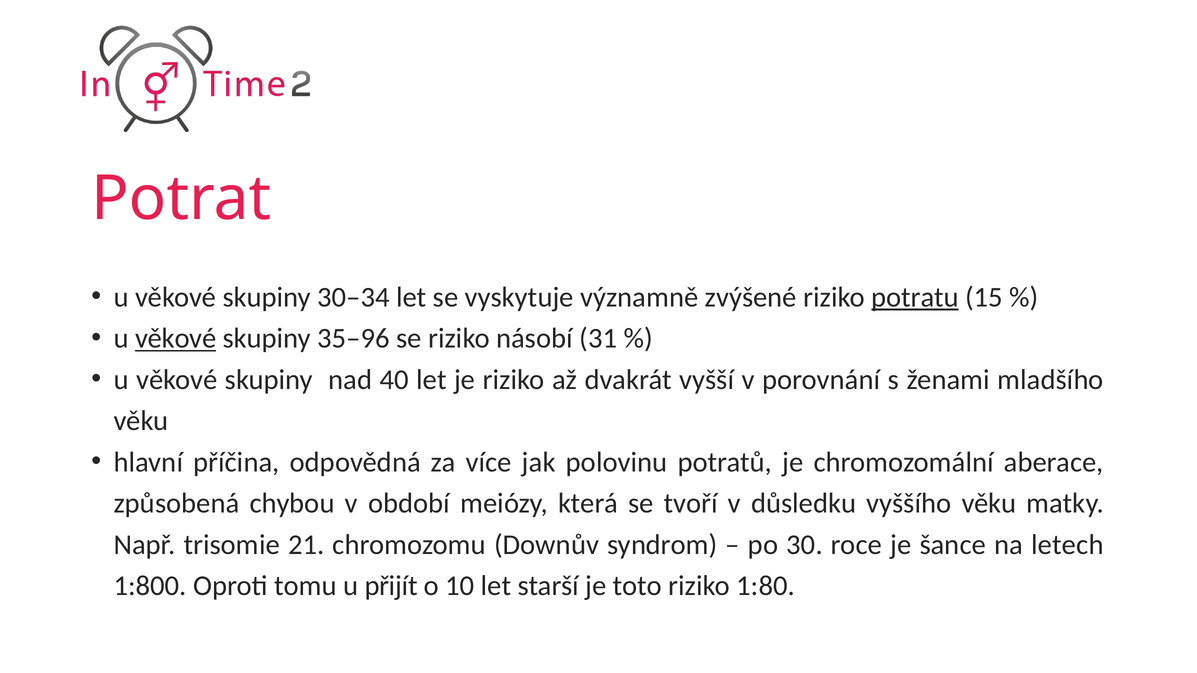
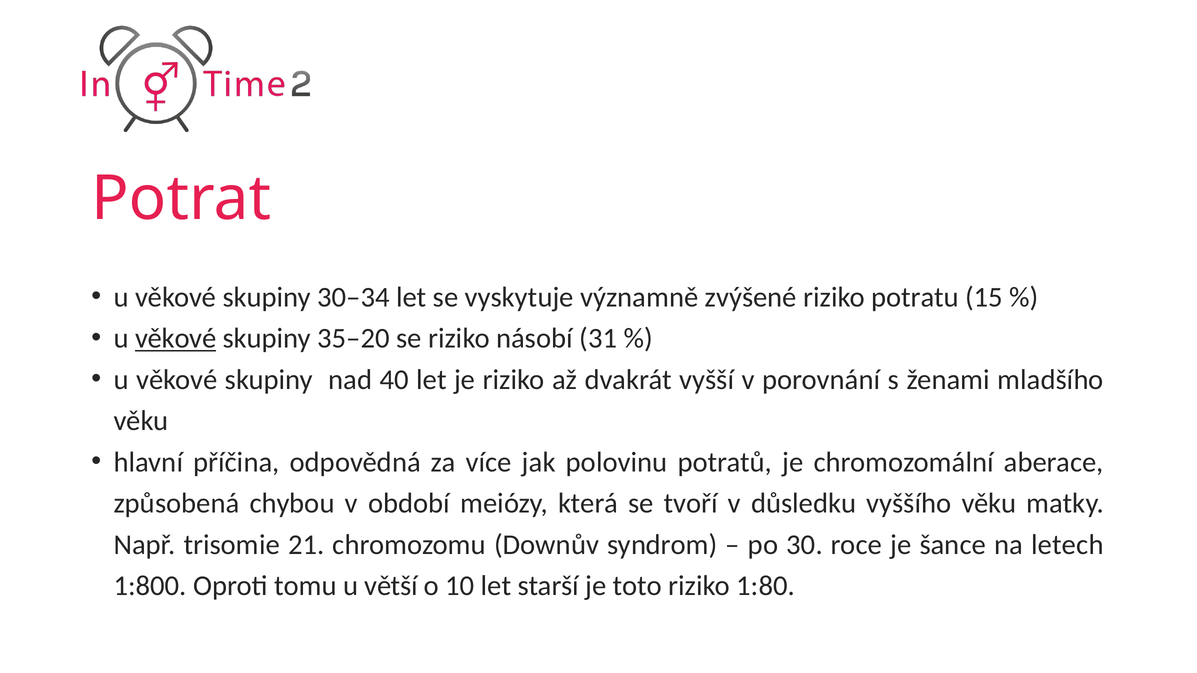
potratu underline: present -> none (915, 297)
35–96: 35–96 -> 35–20 (353, 339)
přijít: přijít -> větší (391, 586)
